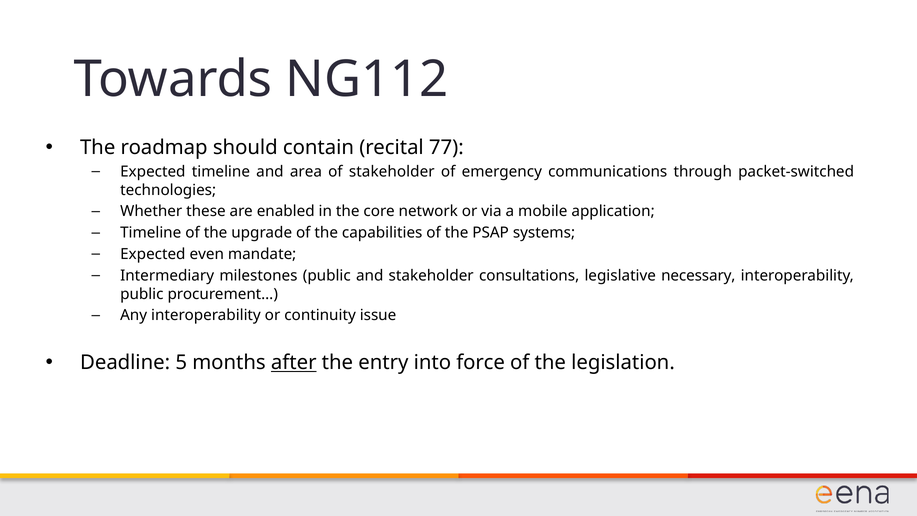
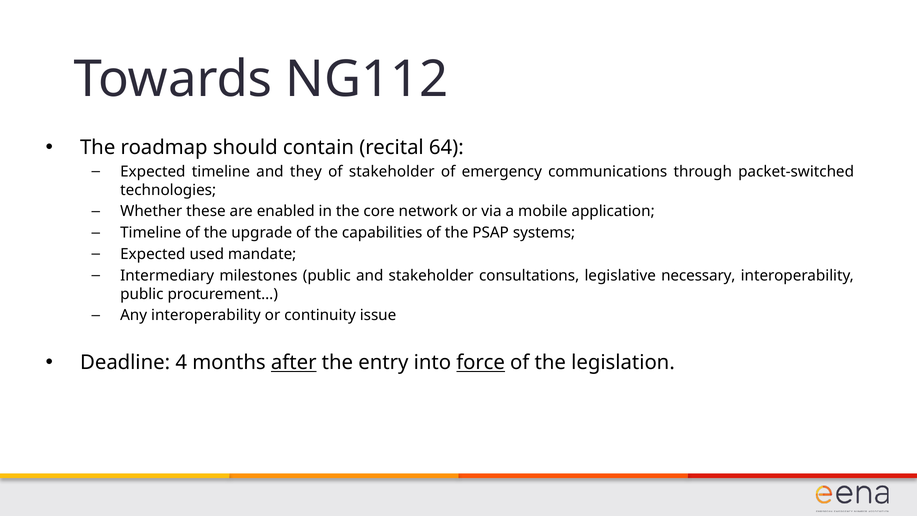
77: 77 -> 64 (446, 148)
area: area -> they (306, 172)
even: even -> used (207, 254)
5: 5 -> 4 (181, 363)
force underline: none -> present (481, 363)
